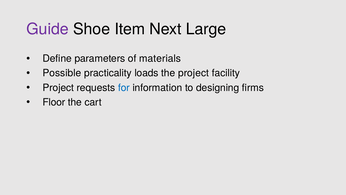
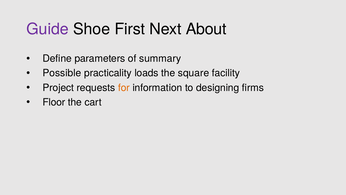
Item: Item -> First (130, 29)
Large: Large -> About (206, 29)
materials: materials -> summary (160, 58)
the project: project -> square (194, 73)
for colour: blue -> orange (124, 88)
